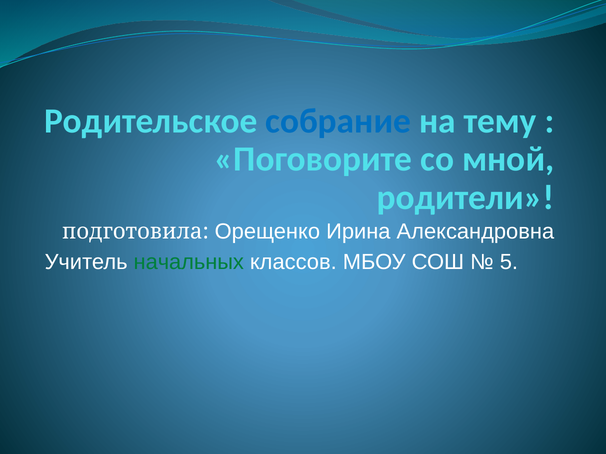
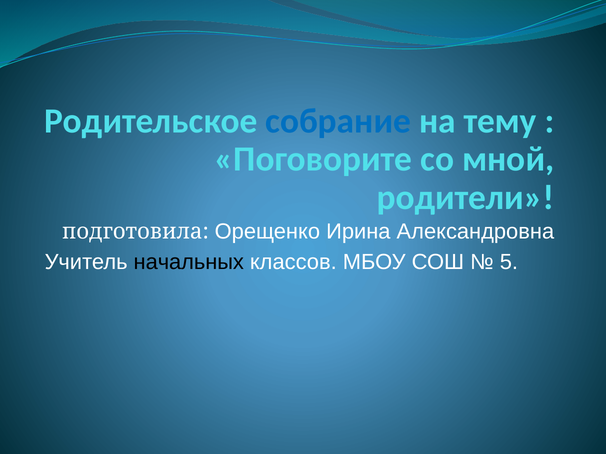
начальных colour: green -> black (189, 262)
